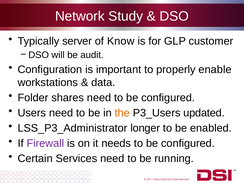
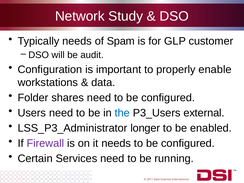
Typically server: server -> needs (77, 41)
Know: Know -> Spam (121, 41)
the colour: orange -> blue (122, 113)
updated: updated -> external (204, 113)
